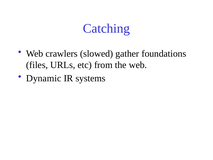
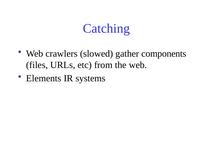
foundations: foundations -> components (164, 54)
Dynamic: Dynamic -> Elements (44, 78)
